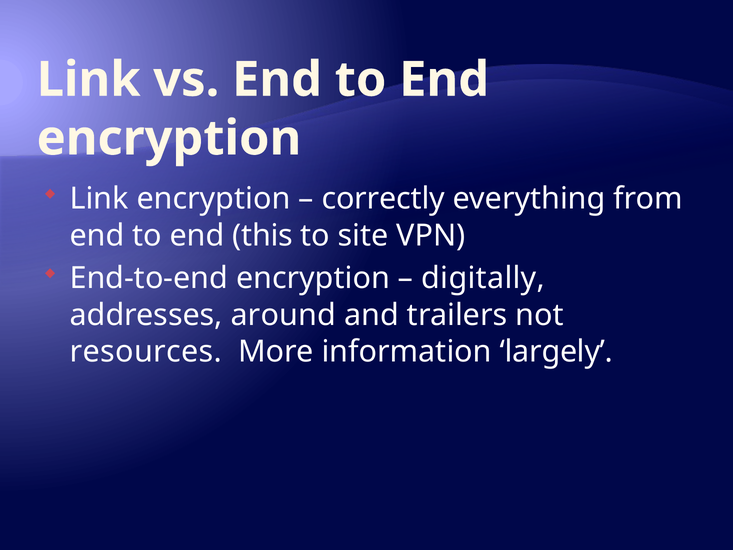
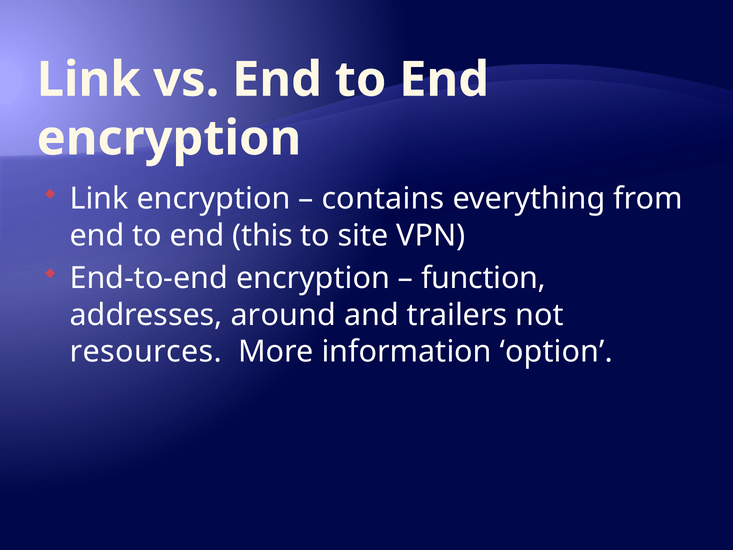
correctly: correctly -> contains (383, 199)
digitally: digitally -> function (483, 278)
largely: largely -> option (556, 352)
